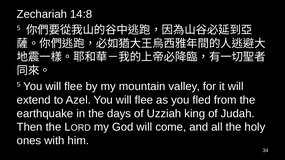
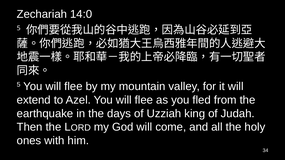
14:8: 14:8 -> 14:0 (81, 14)
